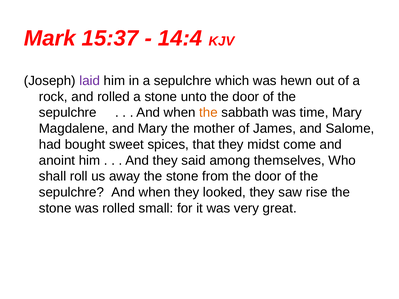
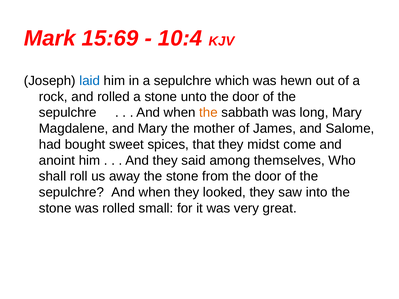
15:37: 15:37 -> 15:69 (110, 38)
14:4: 14:4 -> 10:4 (180, 38)
laid colour: purple -> blue (90, 81)
time: time -> long (314, 113)
rise: rise -> into (317, 192)
